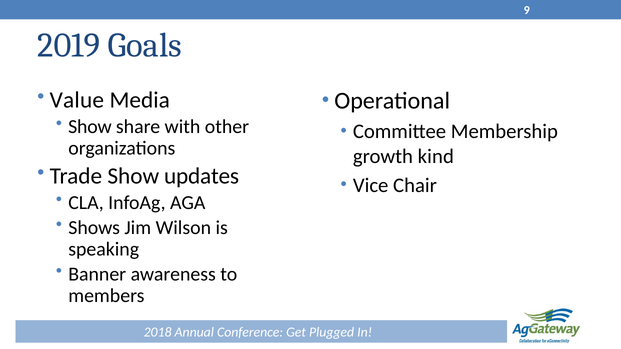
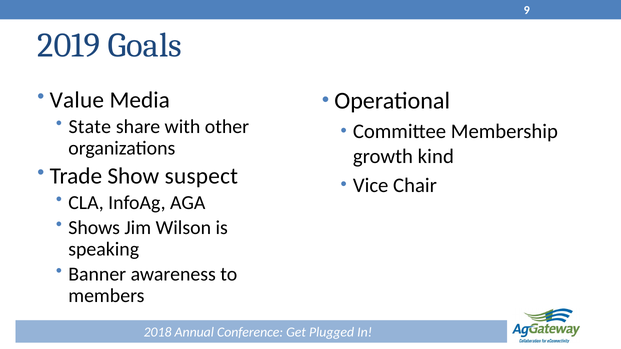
Show: Show -> State (90, 127)
updates: updates -> suspect (201, 176)
